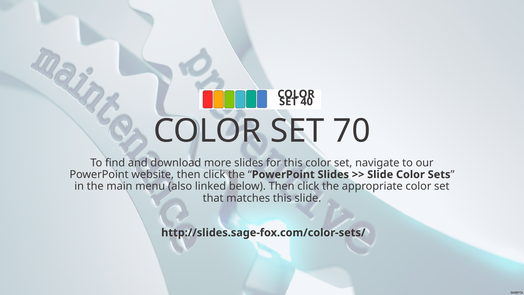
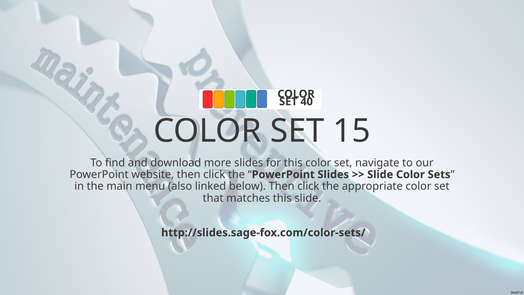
70: 70 -> 15 (352, 131)
